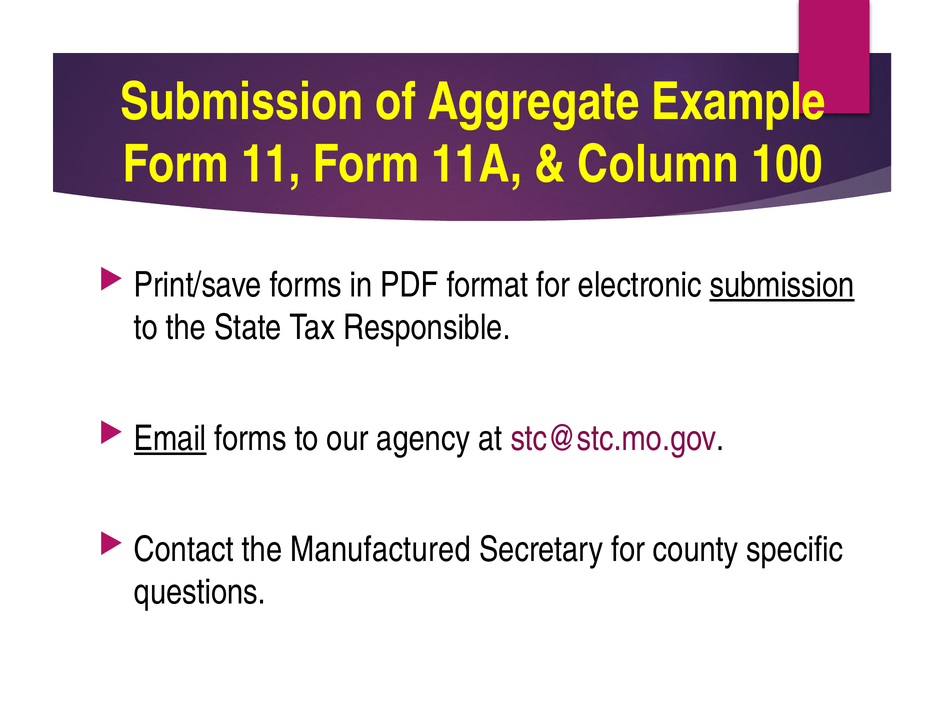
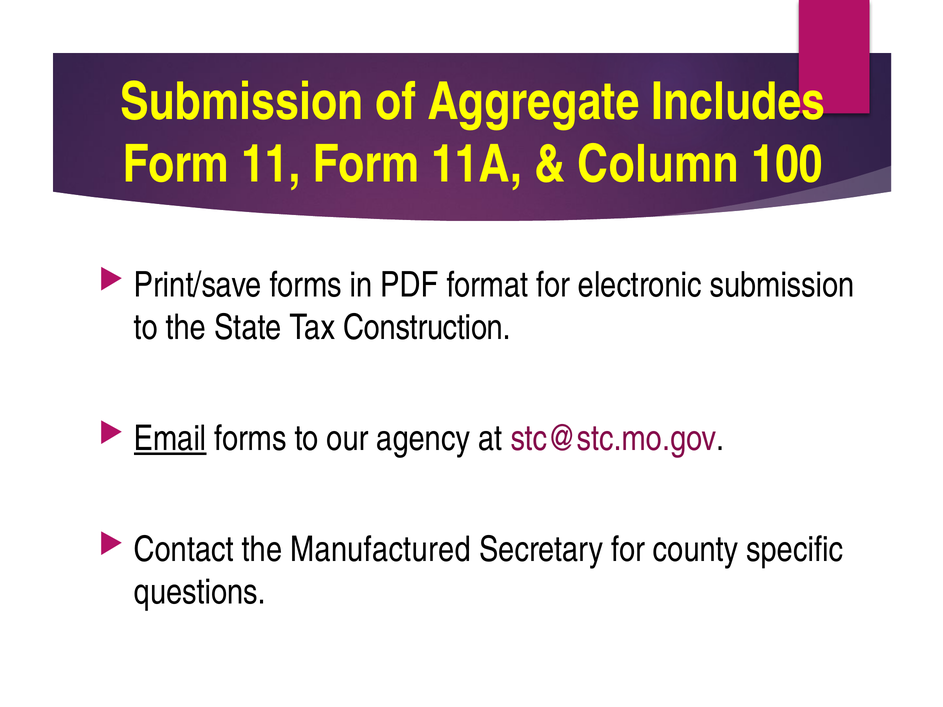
Example: Example -> Includes (738, 102)
submission underline: present -> none (782, 285)
Responsible: Responsible -> Construction (427, 328)
